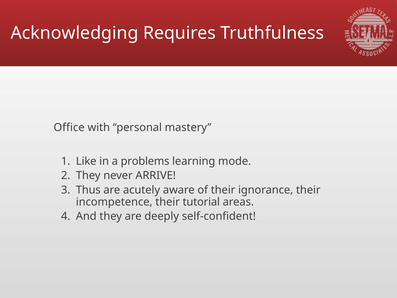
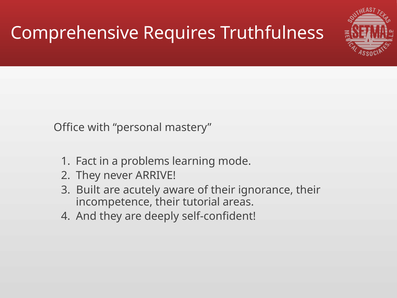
Acknowledging: Acknowledging -> Comprehensive (75, 33)
Like: Like -> Fact (86, 161)
Thus: Thus -> Built (88, 190)
